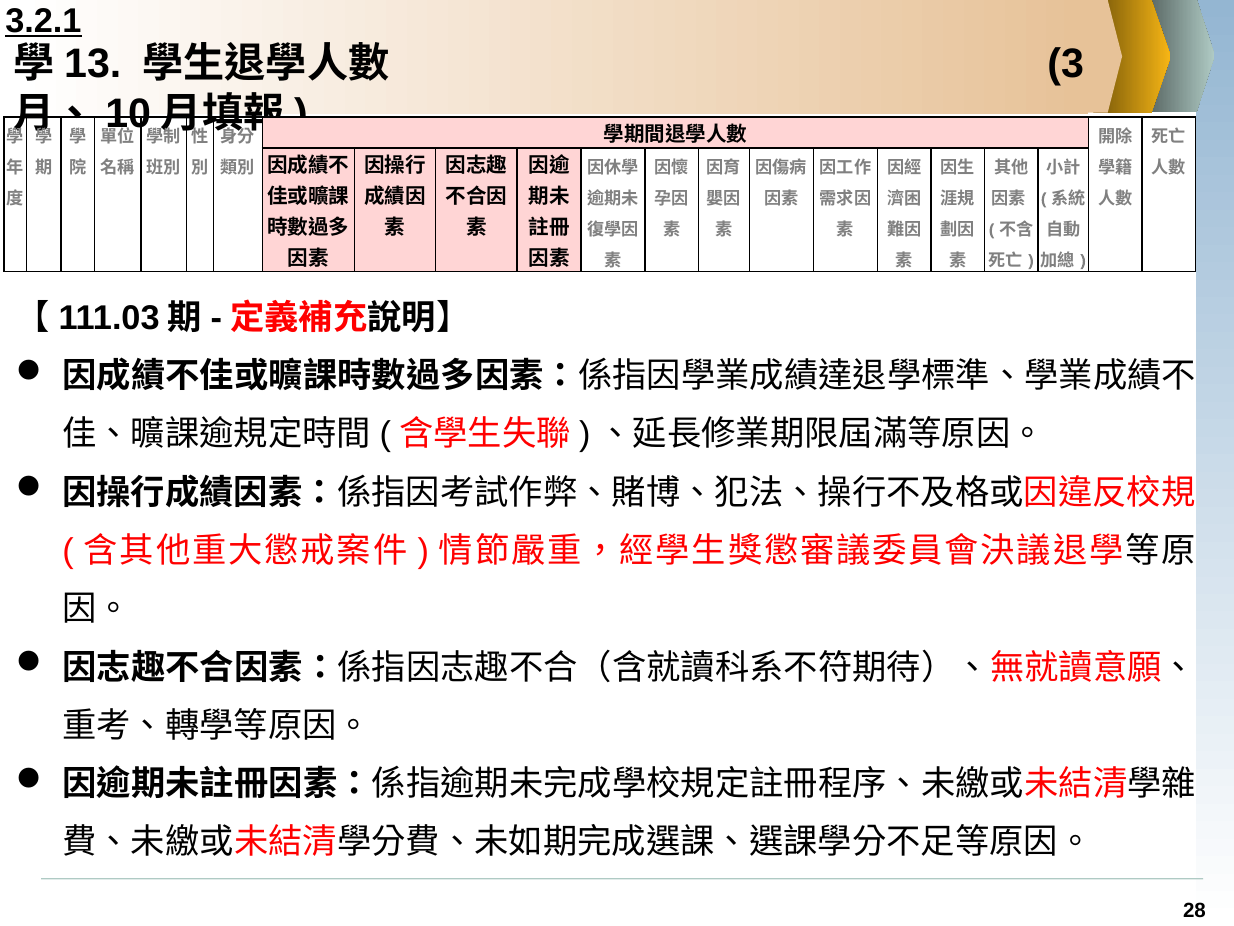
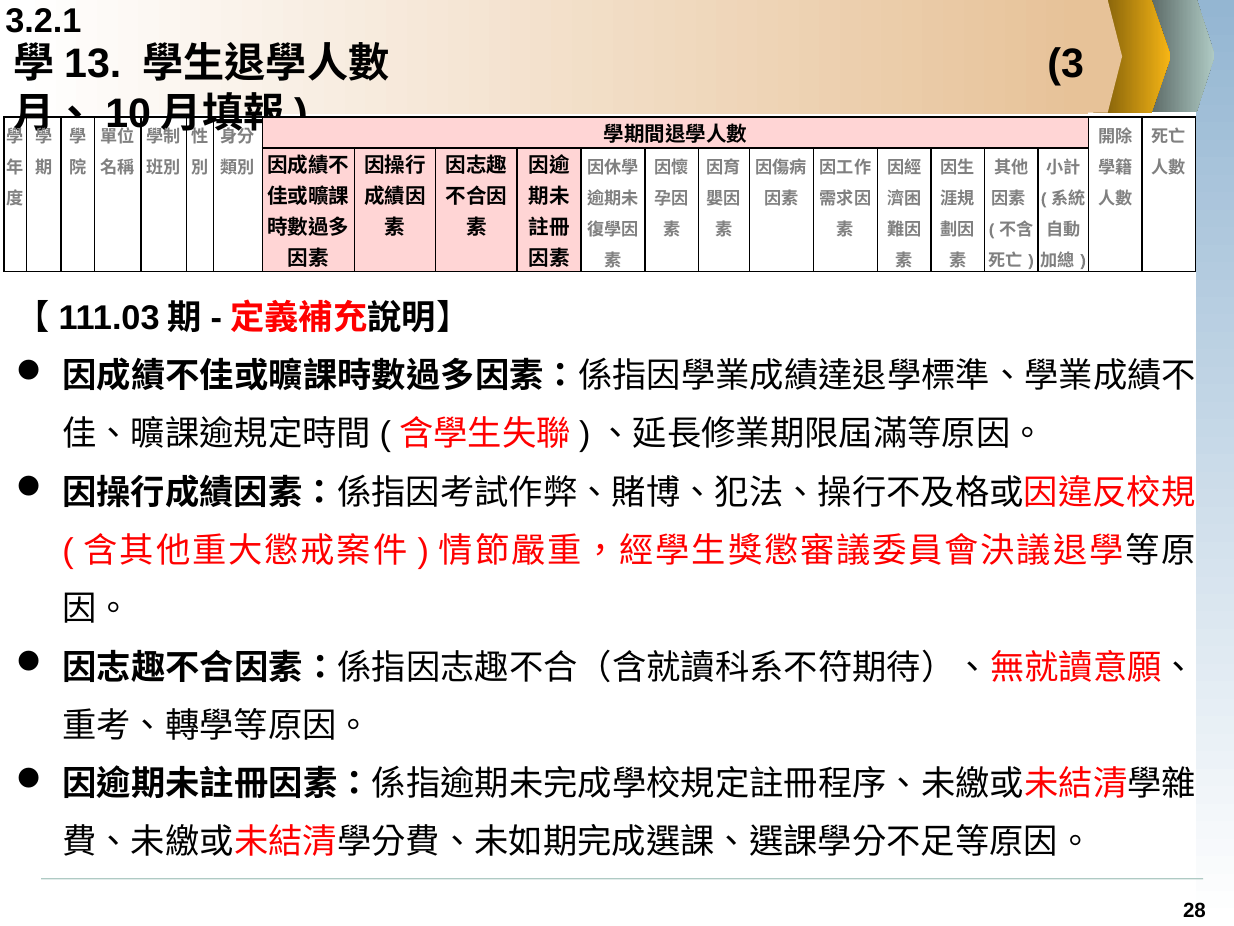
3.2.1 underline: present -> none (43, 21)
